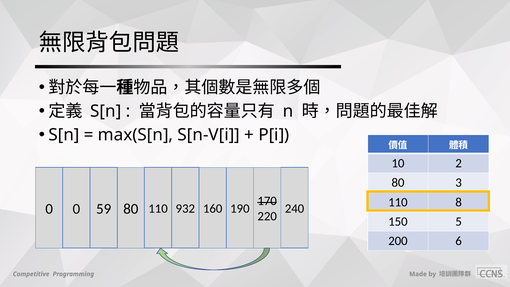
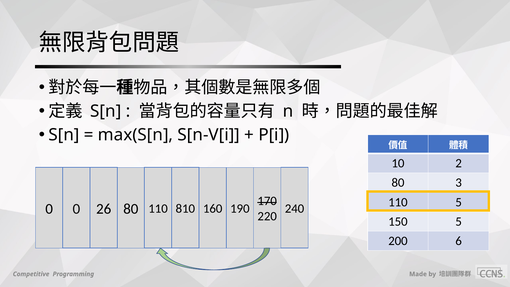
110 8: 8 -> 5 (459, 202)
59: 59 -> 26 (104, 209)
932: 932 -> 810 (185, 209)
